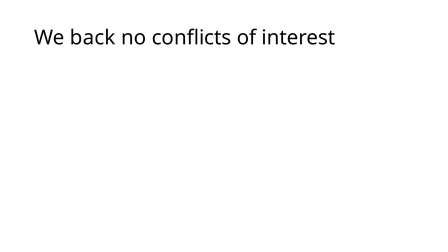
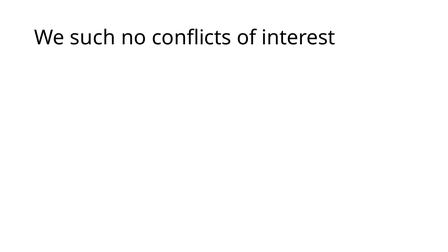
back: back -> such (93, 38)
